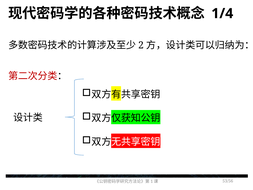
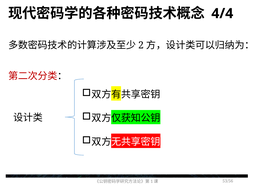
1/4: 1/4 -> 4/4 (222, 13)
